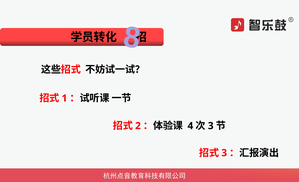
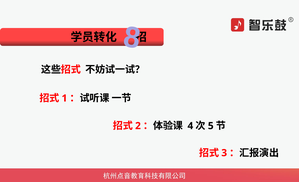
3: 3 -> 5 (211, 126)
